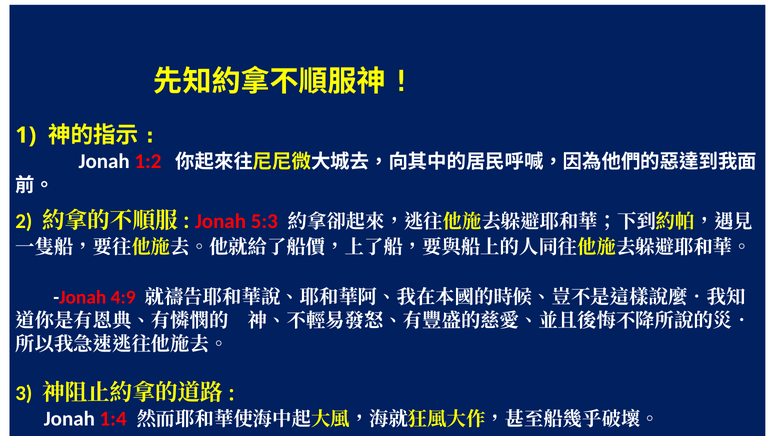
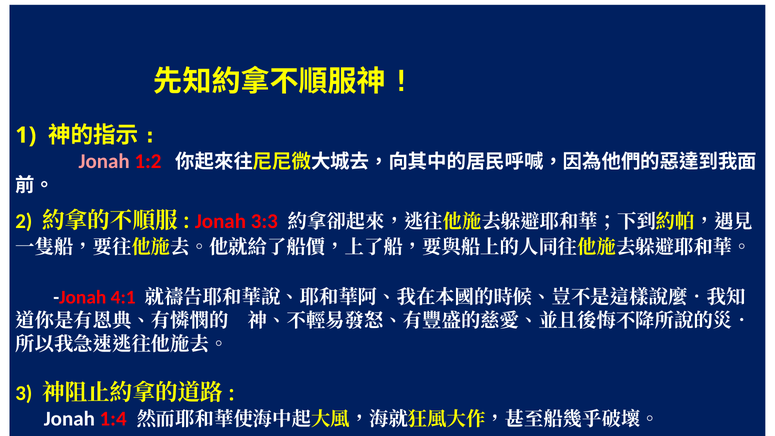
Jonah colour: white -> pink (104, 161)
5:3: 5:3 -> 3:3 (264, 221)
4:9: 4:9 -> 4:1 (123, 298)
